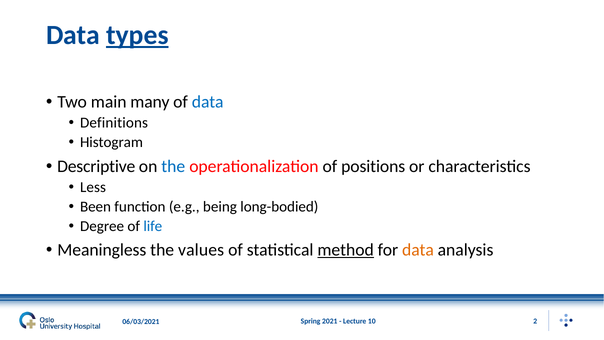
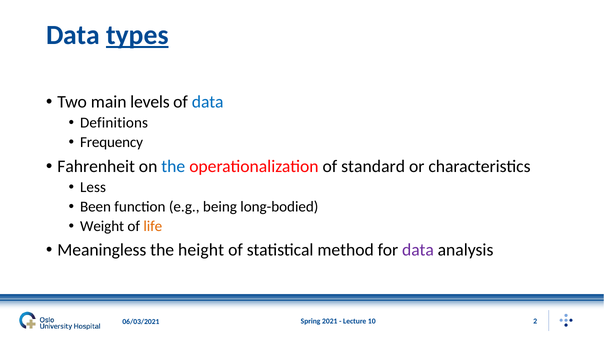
many: many -> levels (150, 102)
Histogram: Histogram -> Frequency (112, 142)
Descriptive: Descriptive -> Fahrenheit (96, 166)
positions: positions -> standard (373, 166)
Degree: Degree -> Weight (102, 226)
life colour: blue -> orange (153, 226)
values: values -> height (201, 250)
method underline: present -> none (346, 250)
data colour: orange -> purple (418, 250)
